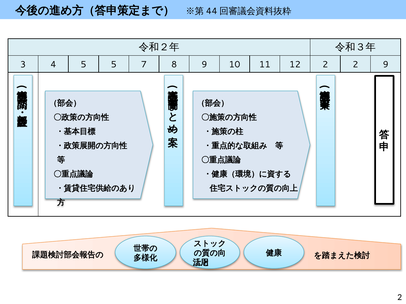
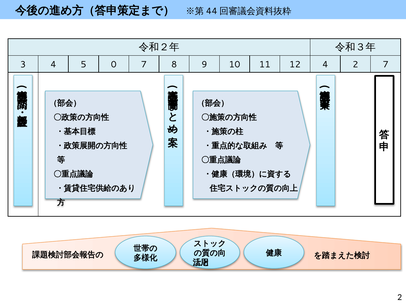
5 5: 5 -> 0 (114, 64)
12 2: 2 -> 4 (325, 64)
2 9: 9 -> 7 (386, 64)
